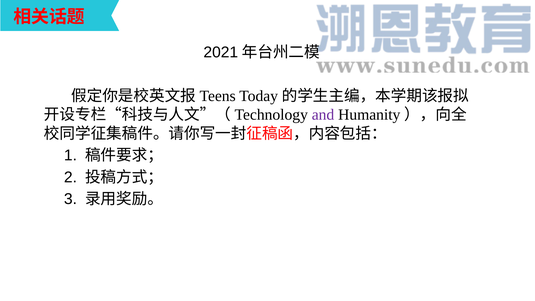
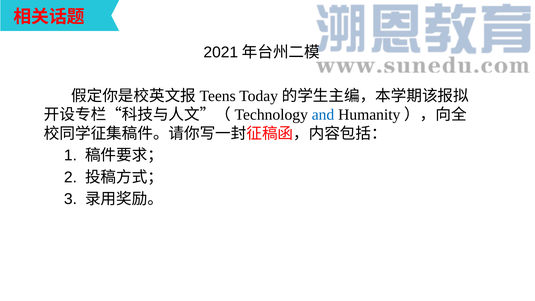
and colour: purple -> blue (323, 115)
